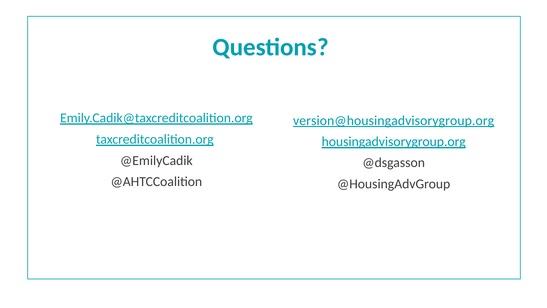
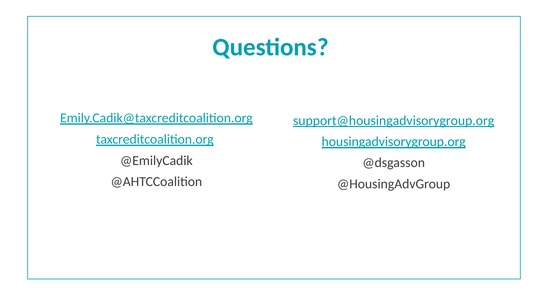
version@housingadvisorygroup.org: version@housingadvisorygroup.org -> support@housingadvisorygroup.org (394, 120)
